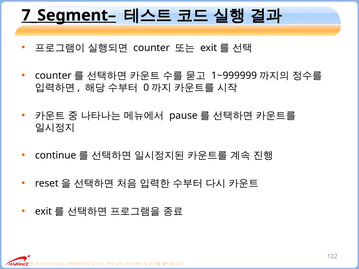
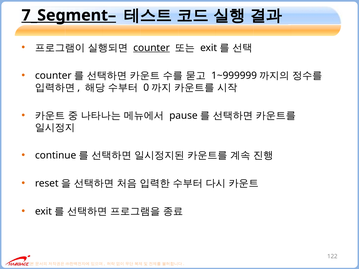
counter underline: none -> present (152, 48)
